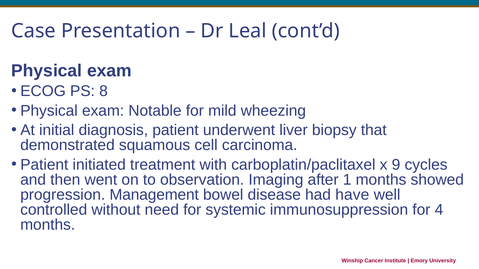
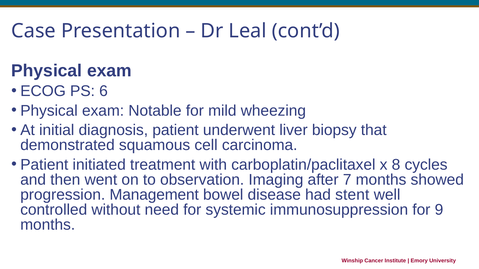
8: 8 -> 6 (103, 91)
9: 9 -> 8 (396, 165)
1: 1 -> 7 (347, 180)
have: have -> stent (352, 195)
4: 4 -> 9 (439, 210)
